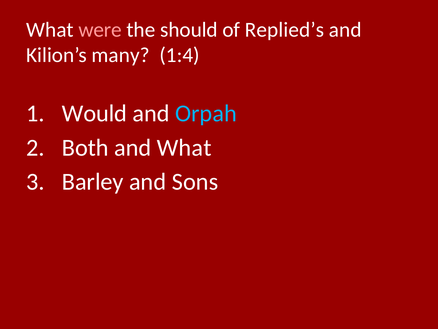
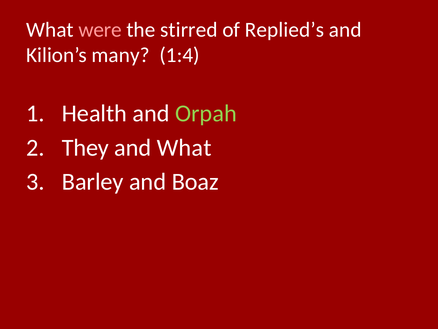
should: should -> stirred (189, 30)
Would: Would -> Health (94, 113)
Orpah colour: light blue -> light green (206, 113)
Both: Both -> They (85, 147)
Sons: Sons -> Boaz (195, 181)
